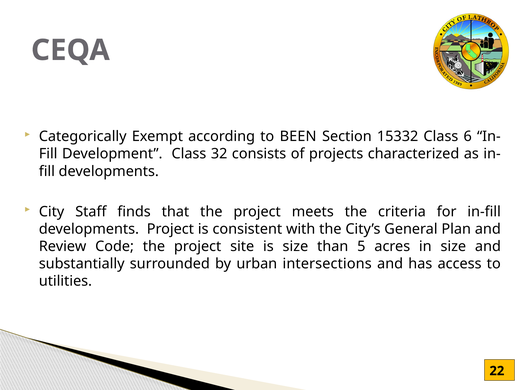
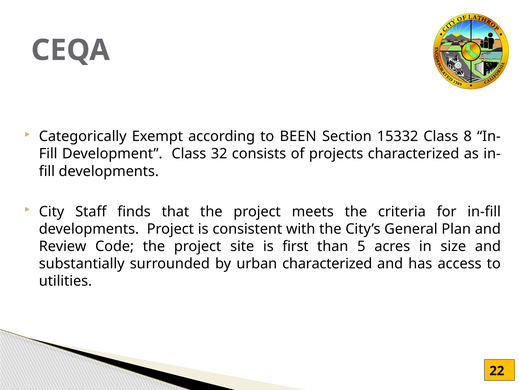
6: 6 -> 8 (468, 136)
is size: size -> first (295, 246)
urban intersections: intersections -> characterized (327, 263)
